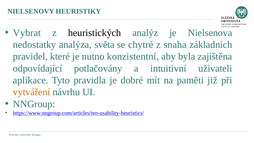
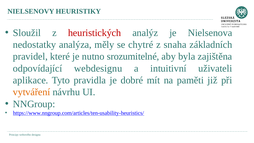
Vybrat: Vybrat -> Sloužil (27, 33)
heuristických colour: black -> red (95, 33)
světa: světa -> měly (104, 45)
konzistentní: konzistentní -> srozumitelné (133, 56)
potlačovány: potlačovány -> webdesignu (98, 68)
